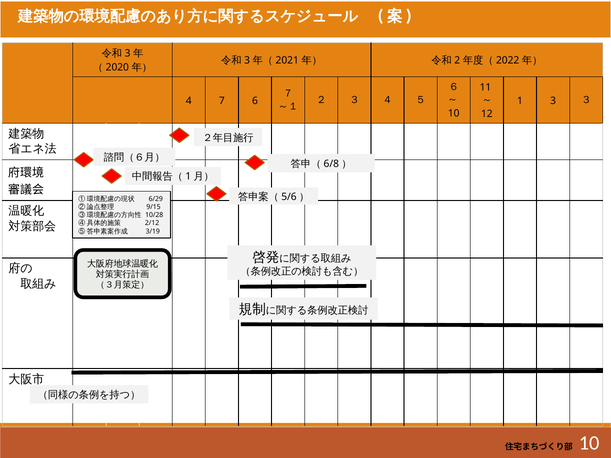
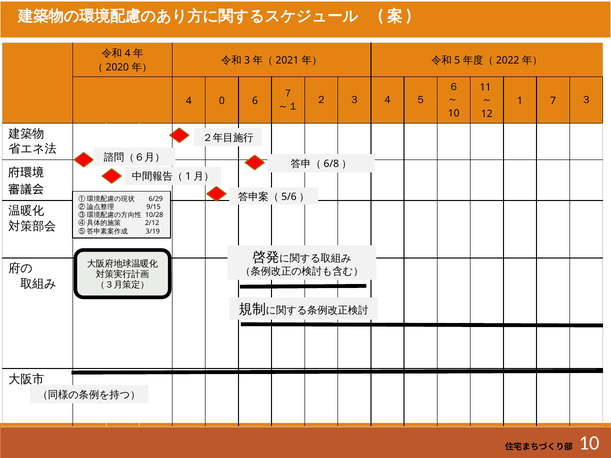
3: 3 -> 4 (128, 53)
2: 2 -> 5 (457, 60)
7: 7 -> 0 (222, 101)
1 3: 3 -> 7 (553, 101)
